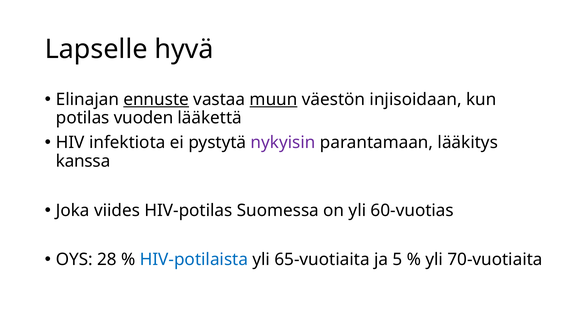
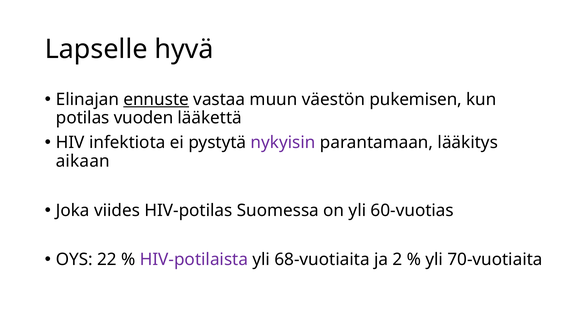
muun underline: present -> none (274, 99)
injisoidaan: injisoidaan -> pukemisen (416, 99)
kanssa: kanssa -> aikaan (83, 161)
28: 28 -> 22 (107, 259)
HIV-potilaista colour: blue -> purple (194, 259)
65-vuotiaita: 65-vuotiaita -> 68-vuotiaita (322, 259)
5: 5 -> 2 (397, 259)
